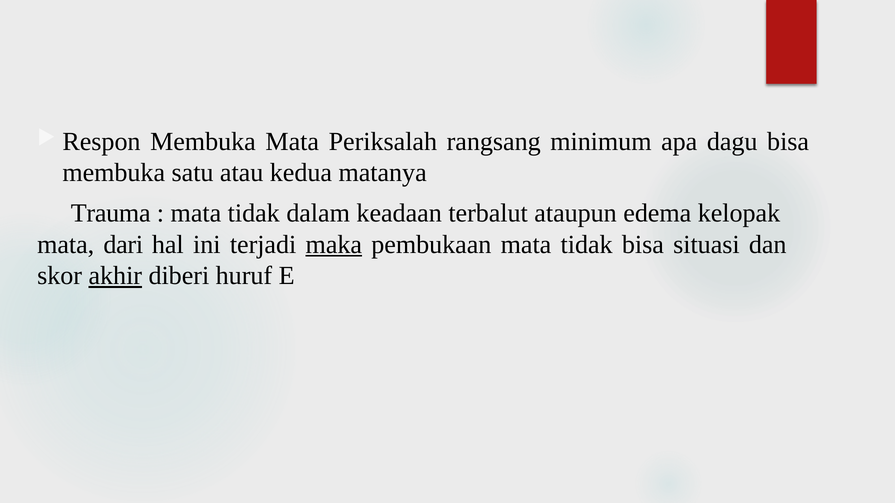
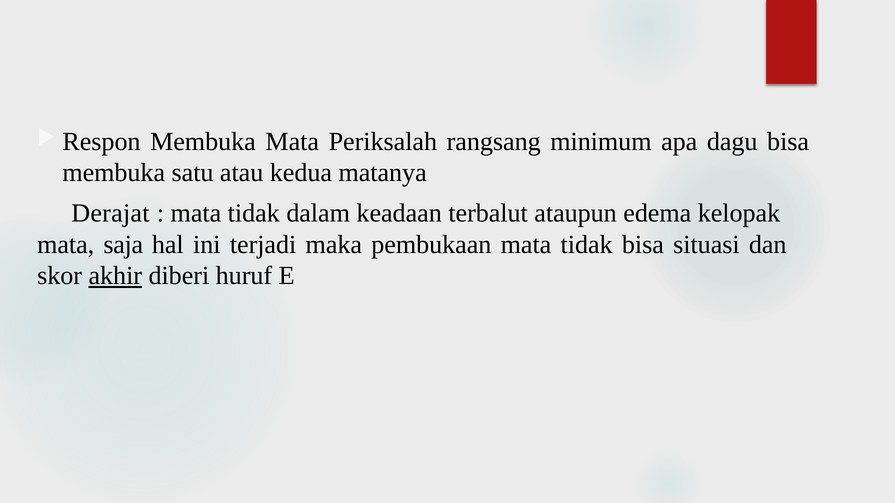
Trauma: Trauma -> Derajat (110, 213)
dari: dari -> saja (123, 245)
maka underline: present -> none (334, 245)
